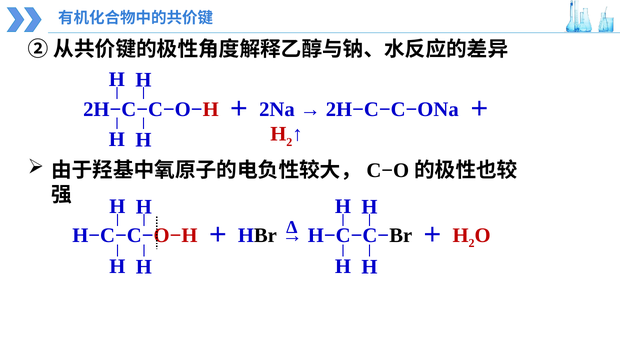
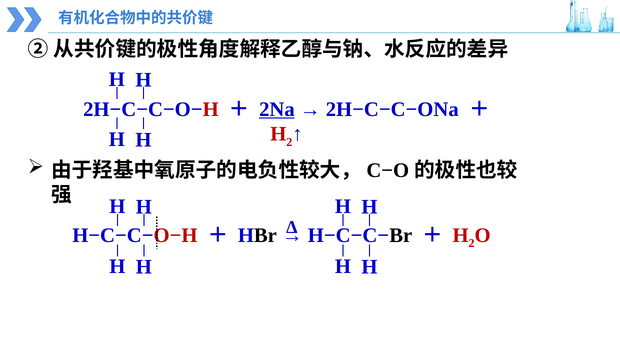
2Na underline: none -> present (277, 109)
